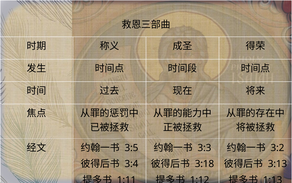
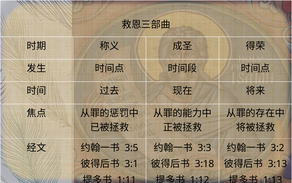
3:4: 3:4 -> 3:1 (131, 164)
